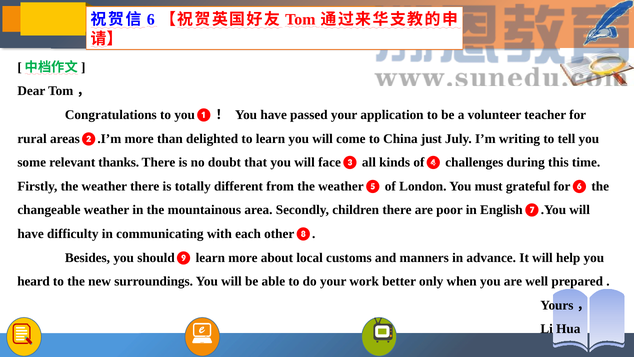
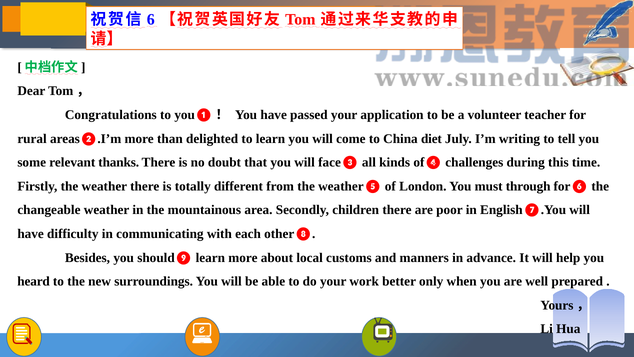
just: just -> diet (431, 139)
grateful: grateful -> through (528, 186)
